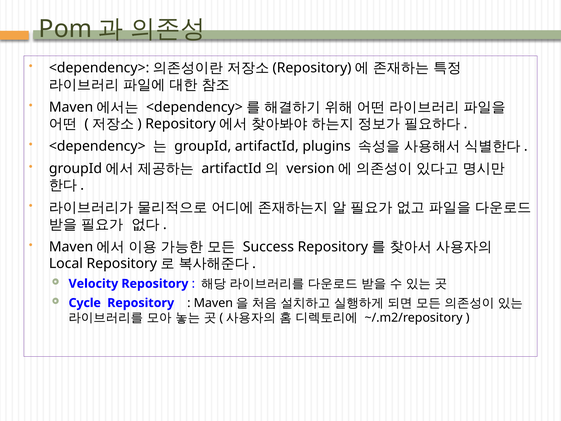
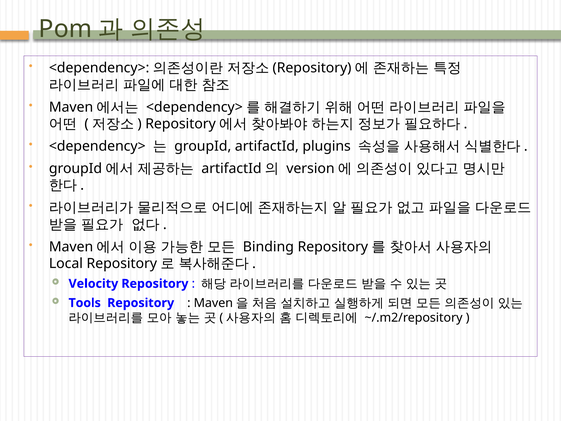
Success: Success -> Binding (268, 247)
Cycle: Cycle -> Tools (85, 303)
